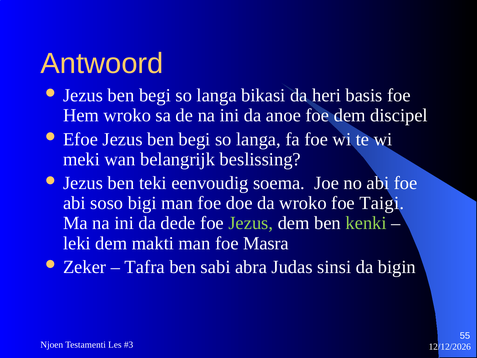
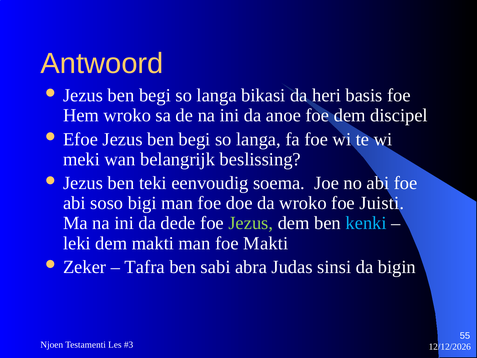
Taigi: Taigi -> Juisti (382, 203)
kenki colour: light green -> light blue (366, 223)
foe Masra: Masra -> Makti (266, 243)
